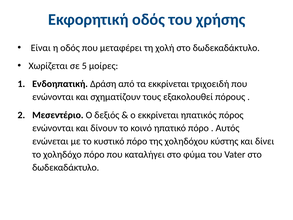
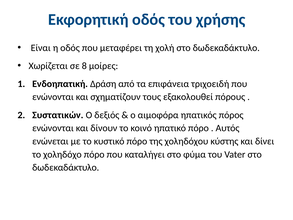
5: 5 -> 8 (84, 66)
τα εκκρίνεται: εκκρίνεται -> επιφάνεια (169, 84)
Μεσεντέριο: Μεσεντέριο -> Συστατικών (58, 115)
ο εκκρίνεται: εκκρίνεται -> αιμοφόρα (158, 115)
